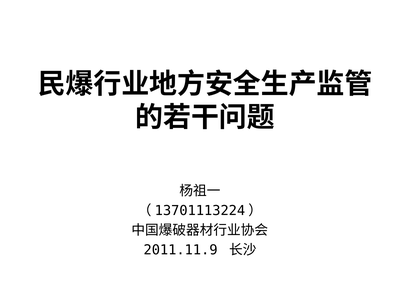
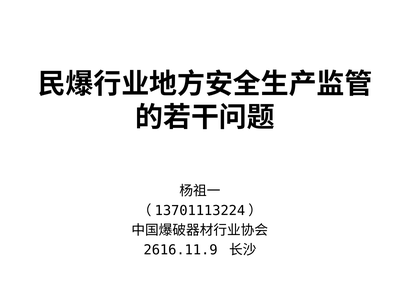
2011.11.9: 2011.11.9 -> 2616.11.9 (181, 250)
